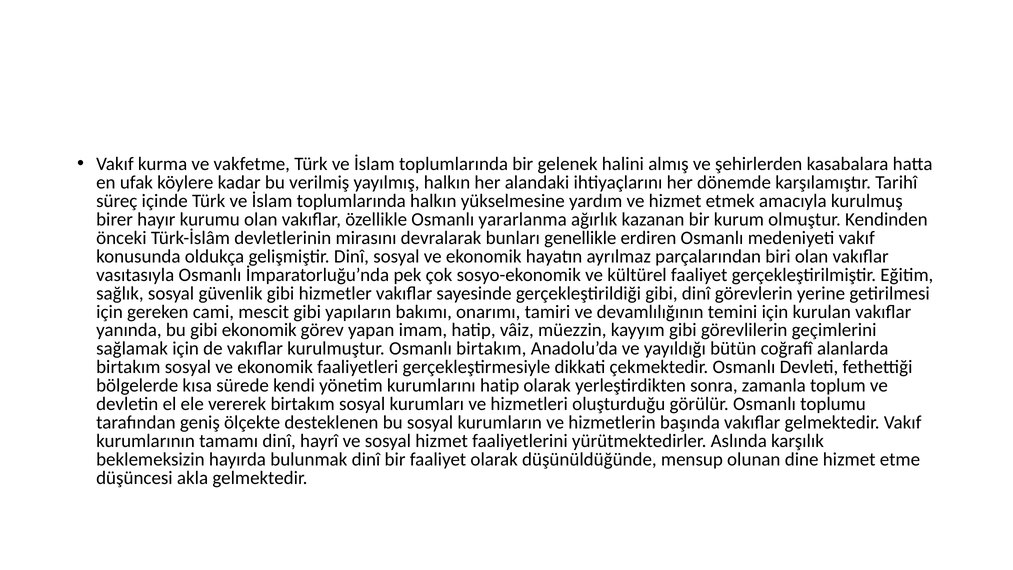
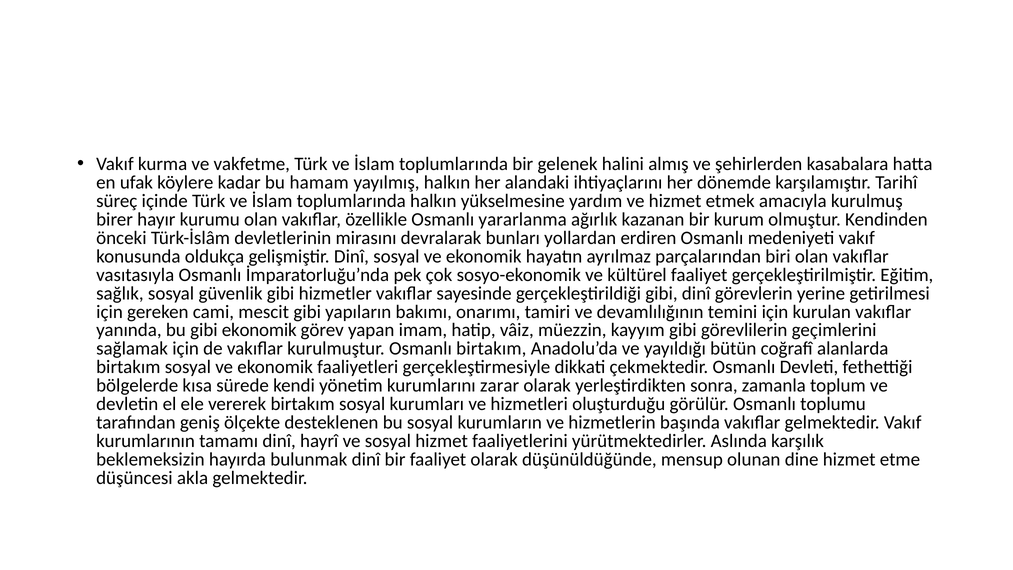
verilmiş: verilmiş -> hamam (319, 182)
genellikle: genellikle -> yollardan (580, 238)
kurumlarını hatip: hatip -> zarar (500, 385)
